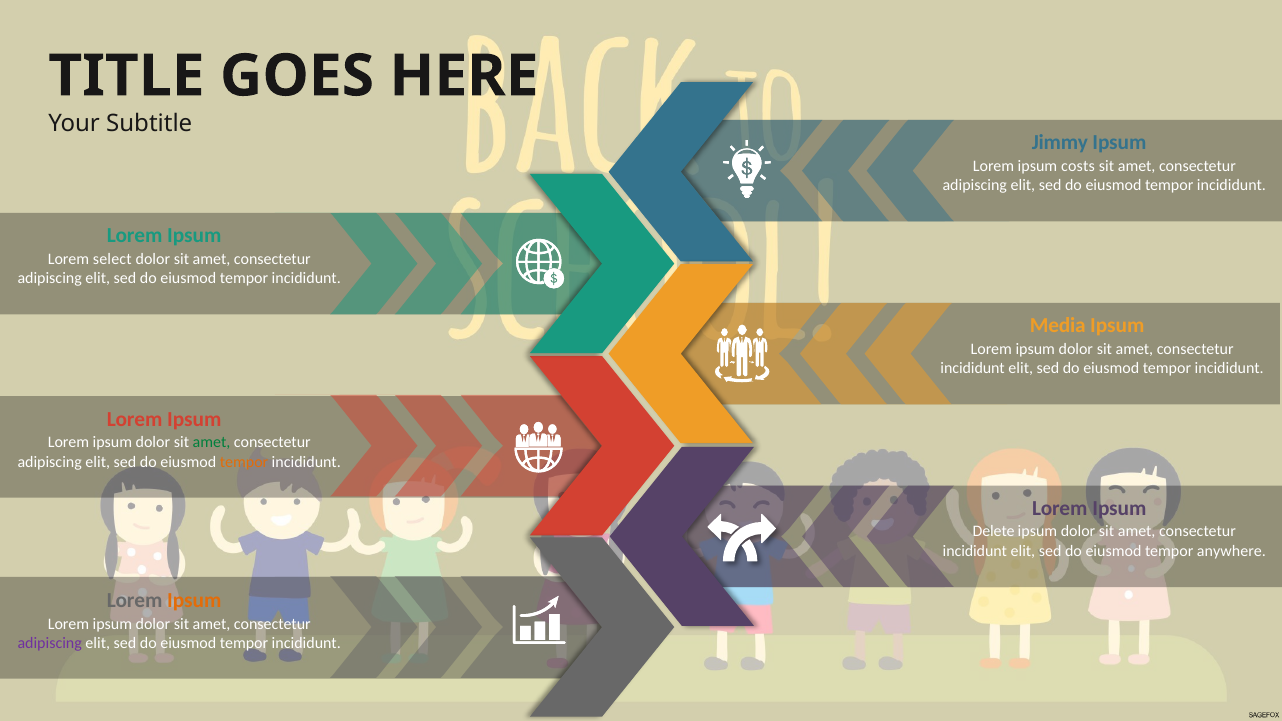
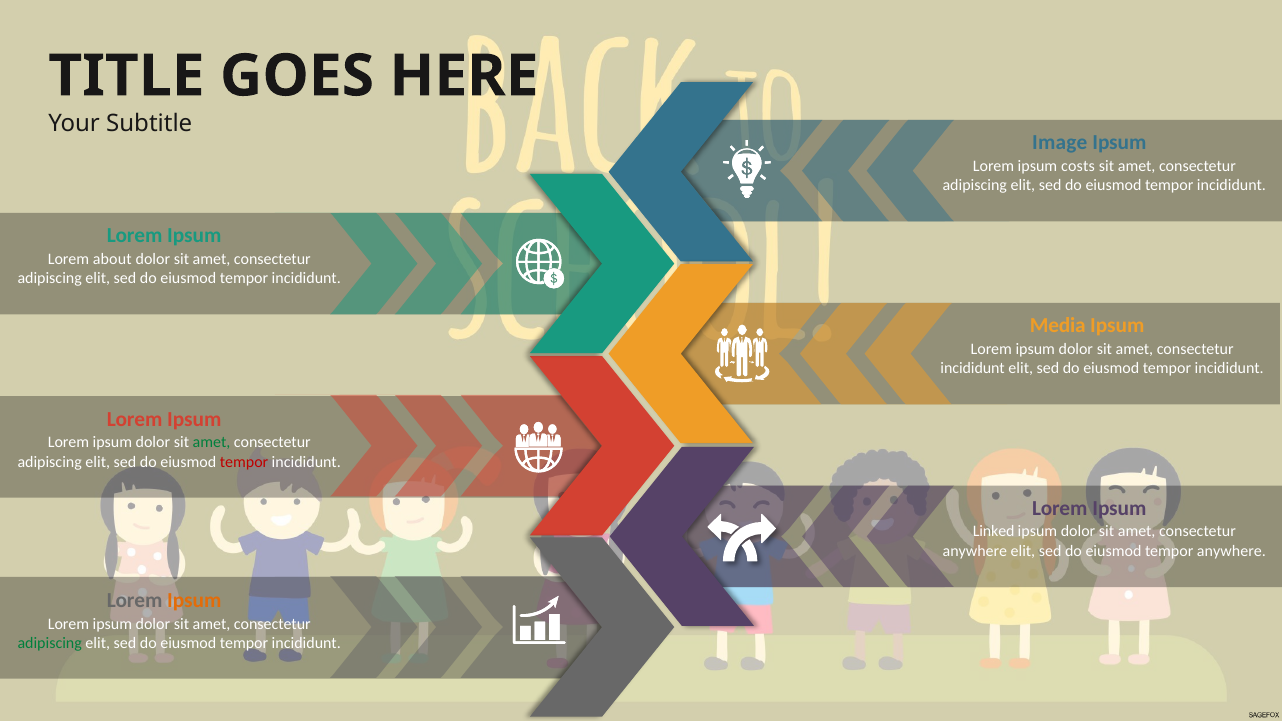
Jimmy: Jimmy -> Image (1060, 142)
select: select -> about (112, 259)
tempor colour: orange -> red (244, 462)
Delete: Delete -> Linked (994, 532)
incididunt: incididunt -> anywhere (975, 551)
adipiscing colour: purple -> green (50, 643)
